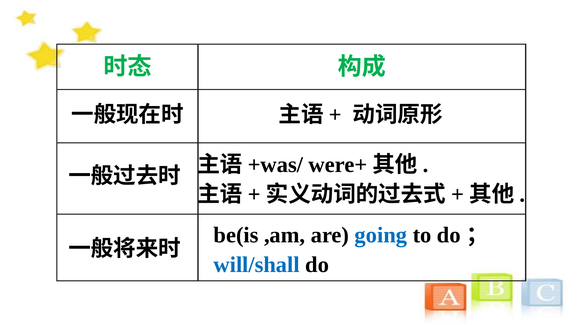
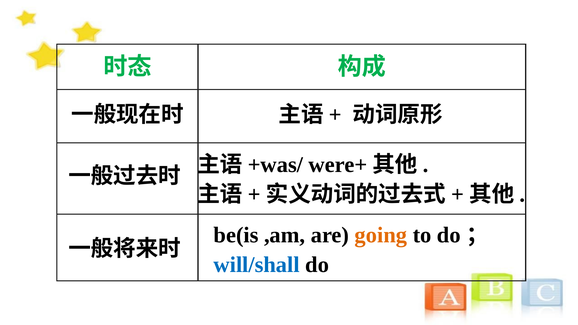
going colour: blue -> orange (381, 235)
